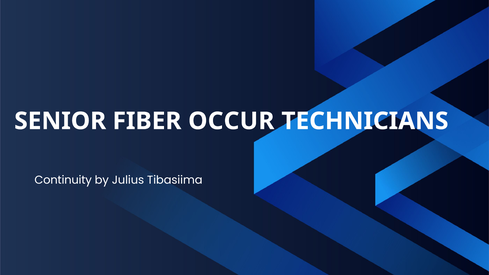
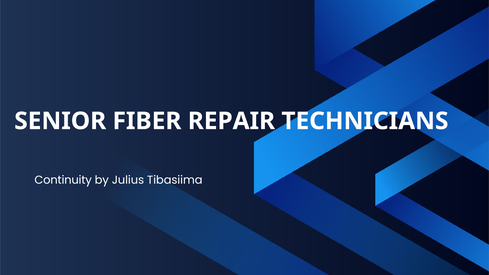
OCCUR: OCCUR -> REPAIR (231, 121)
